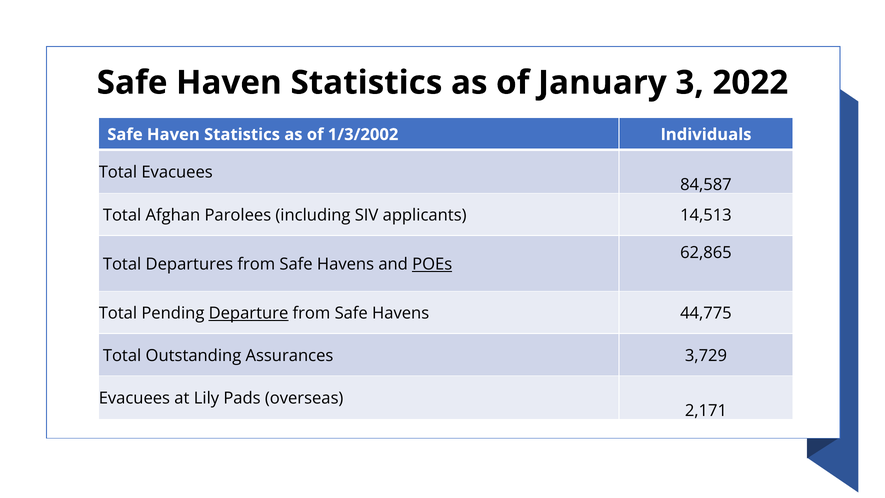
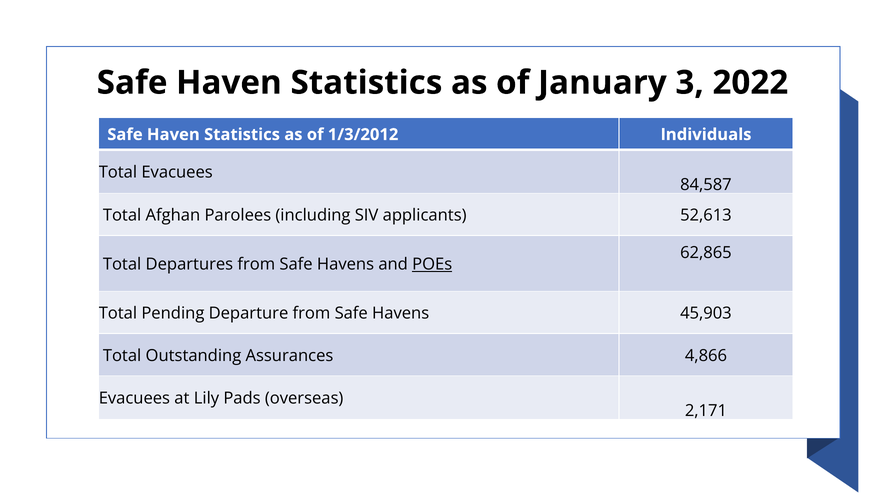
1/3/2002: 1/3/2002 -> 1/3/2012 (363, 135)
14,513: 14,513 -> 52,613 (706, 215)
Departure underline: present -> none (248, 313)
44,775: 44,775 -> 45,903 (706, 313)
3,729: 3,729 -> 4,866 (706, 355)
